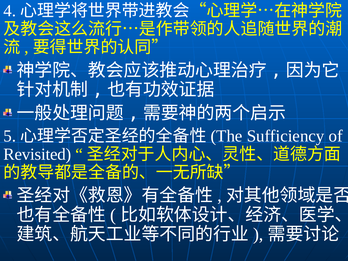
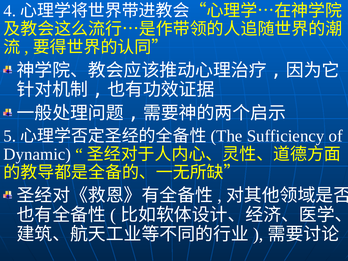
Revisited: Revisited -> Dynamic (37, 154)
